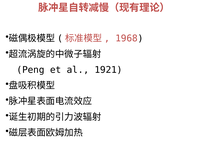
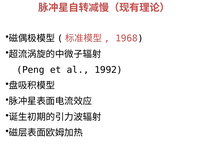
1921: 1921 -> 1992 (108, 70)
